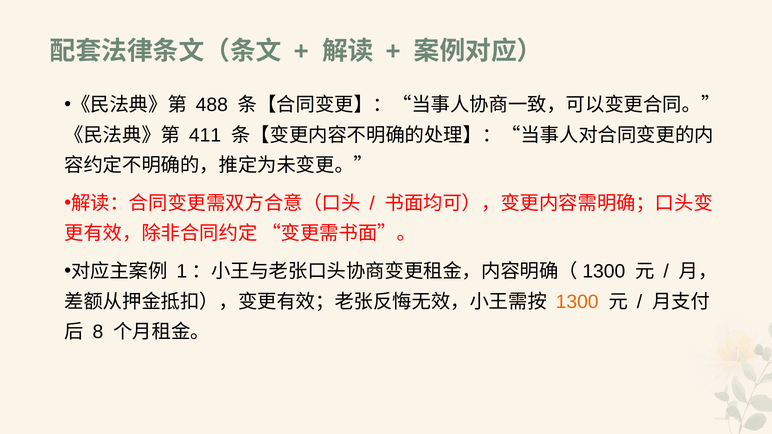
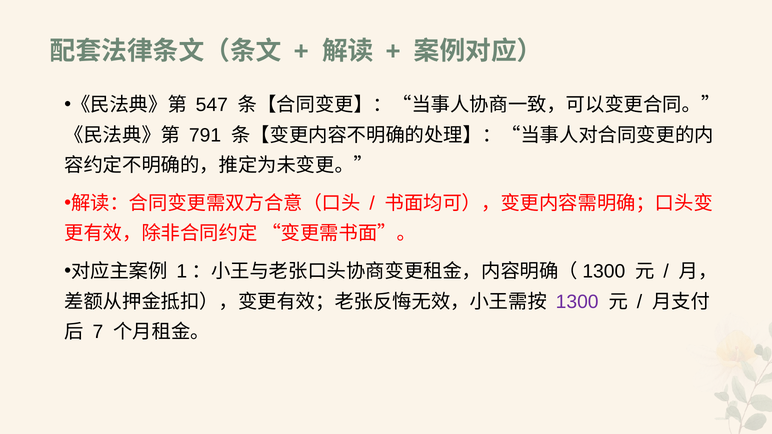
488: 488 -> 547 (212, 105)
411: 411 -> 791 (205, 135)
1300 colour: orange -> purple (577, 302)
8: 8 -> 7 (98, 332)
